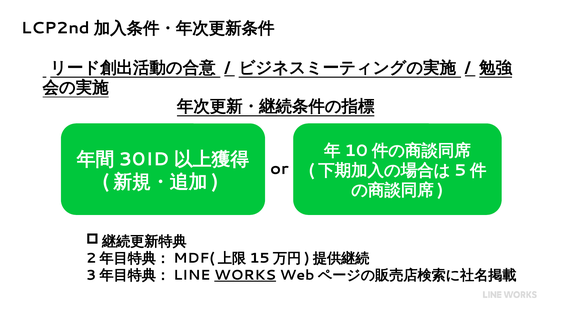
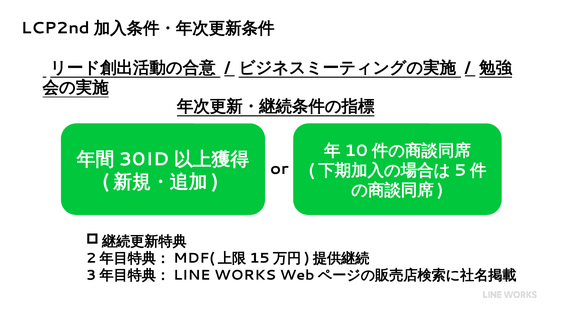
WORKS underline: present -> none (245, 275)
